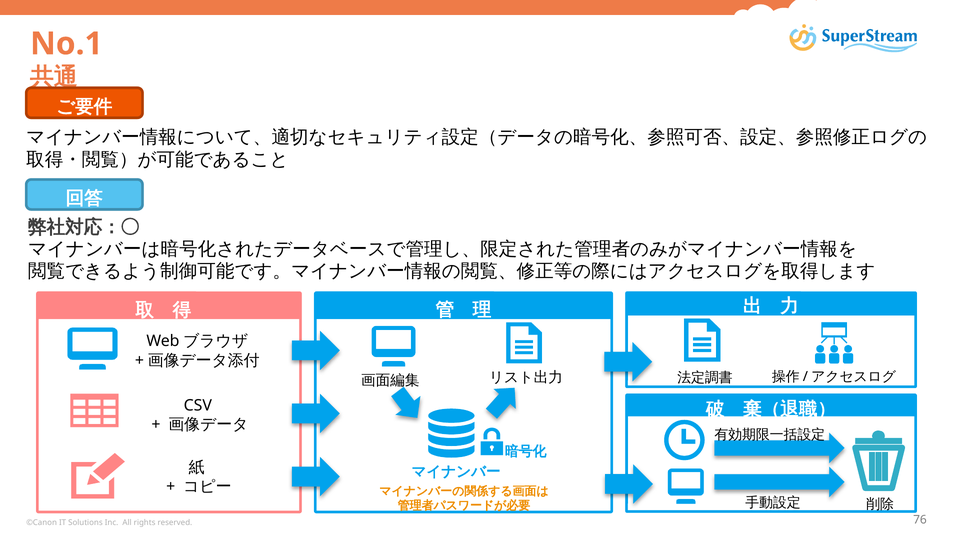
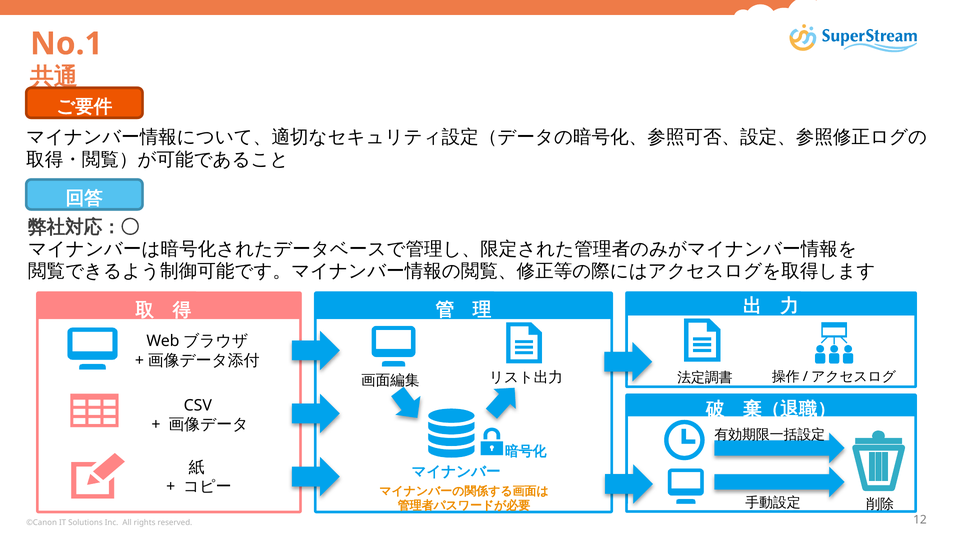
76: 76 -> 12 (920, 520)
